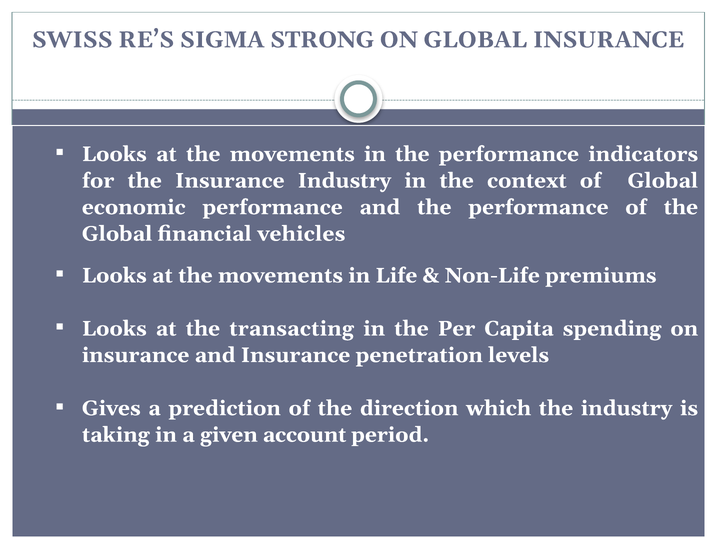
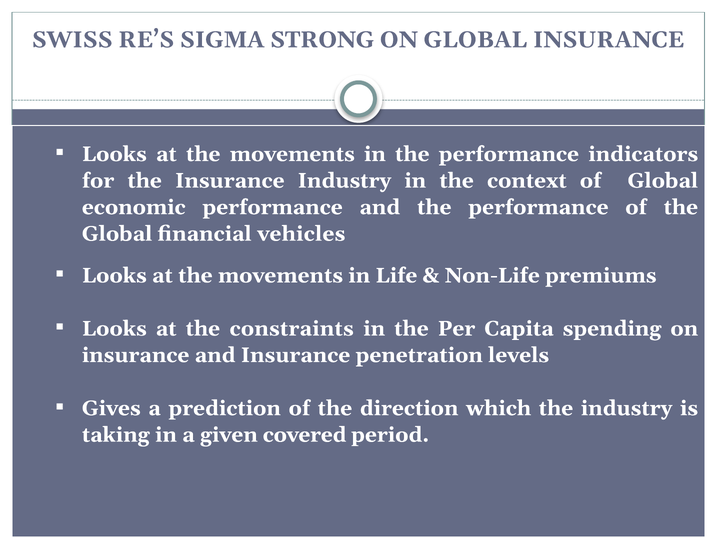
transacting: transacting -> constraints (292, 328)
account: account -> covered (305, 435)
